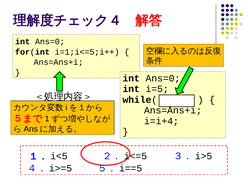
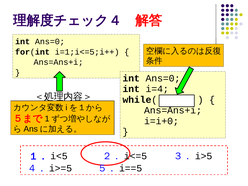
i=5: i=5 -> i=4 (157, 89)
i=i+4: i=i+4 -> i=i+0 (161, 121)
